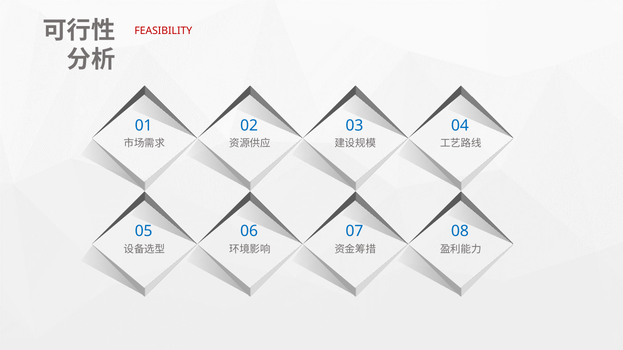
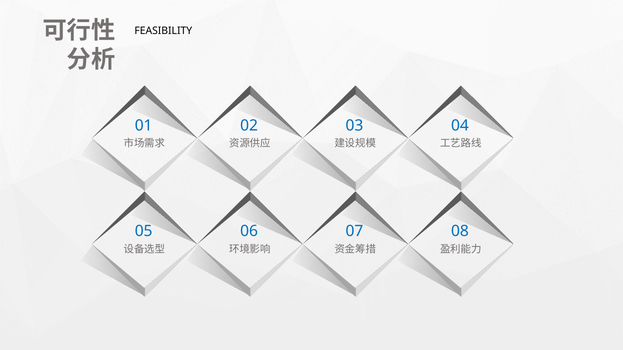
FEASIBILITY colour: red -> black (163, 31)
